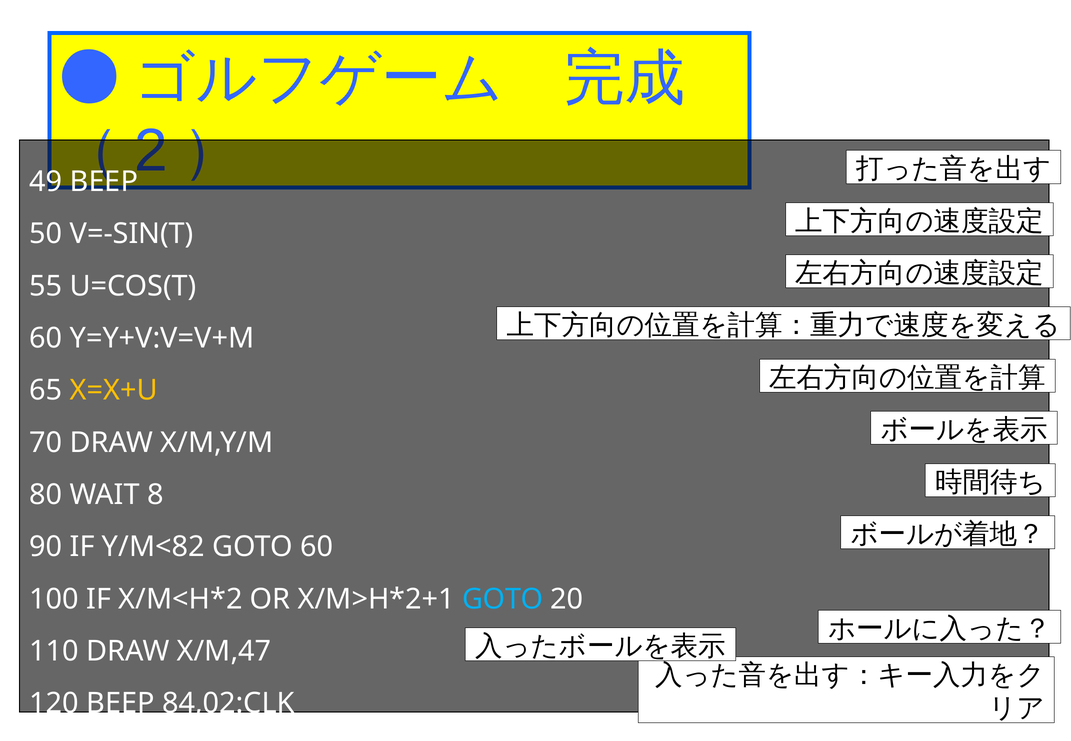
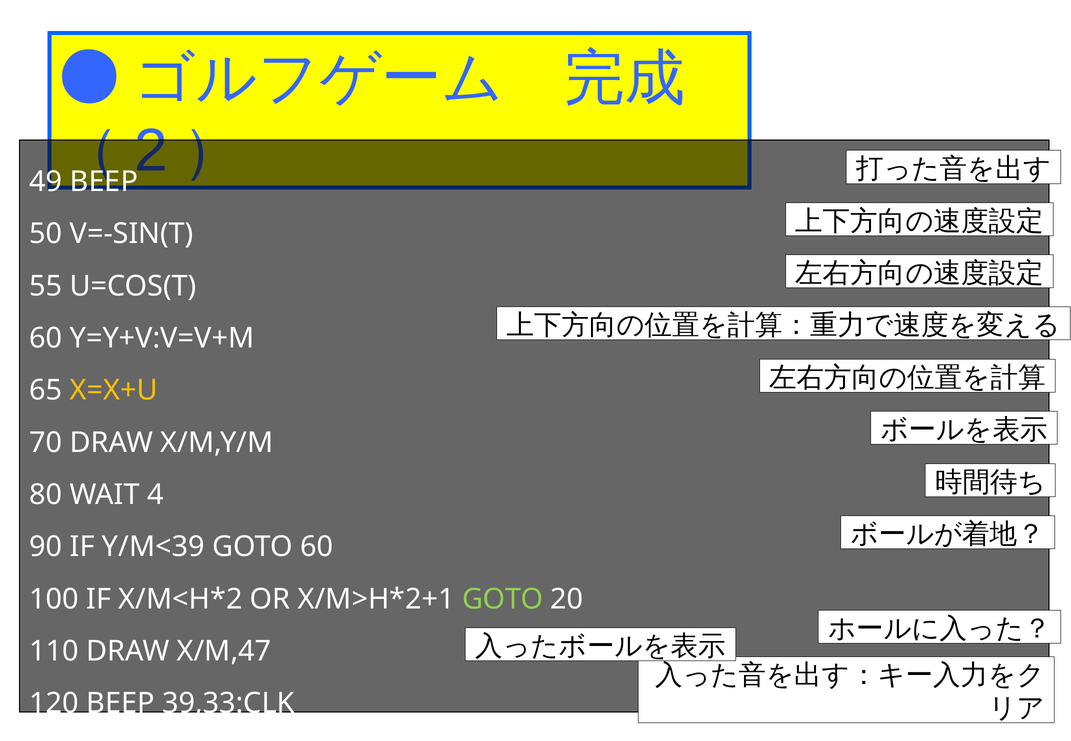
8: 8 -> 4 (155, 495)
Y/M<82: Y/M<82 -> Y/M<39 (153, 547)
GOTO colour: light blue -> light green (503, 599)
84,02:CLK: 84,02:CLK -> 39,33:CLK (228, 704)
